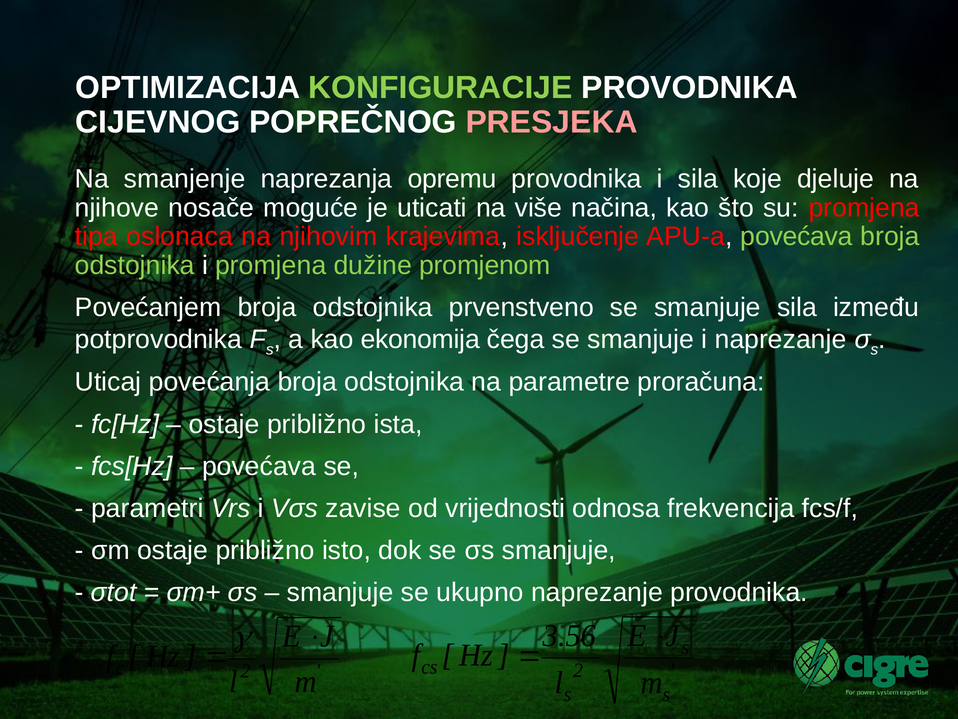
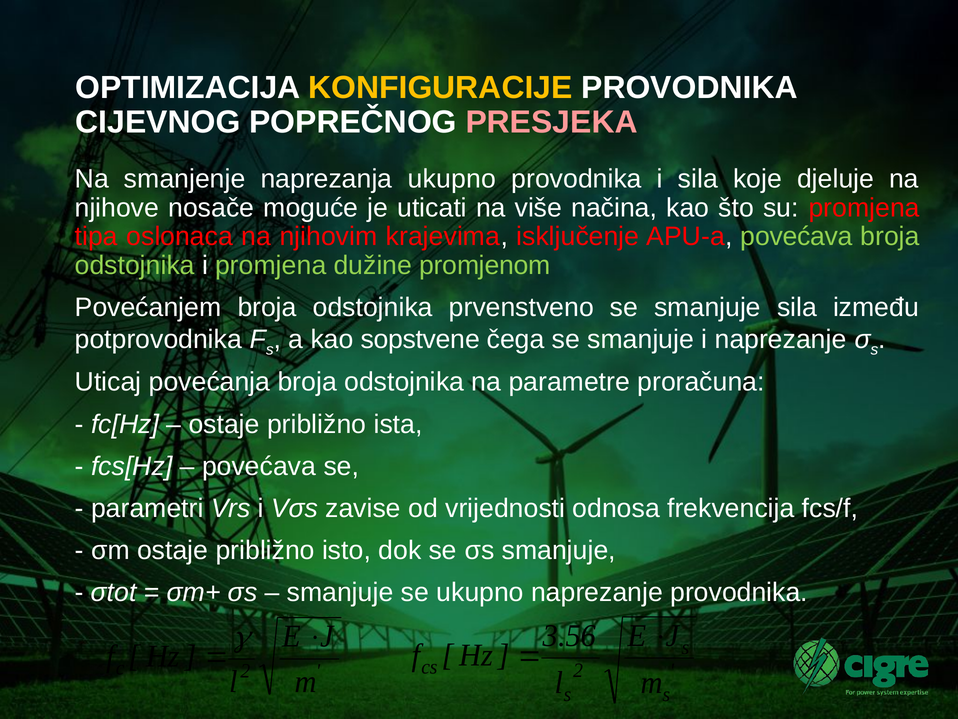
KONFIGURACIJE colour: light green -> yellow (440, 88)
naprezanja opremu: opremu -> ukupno (452, 179)
ekonomija: ekonomija -> sopstvene (420, 339)
